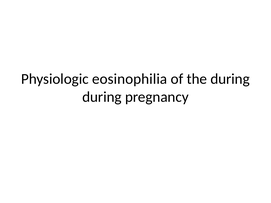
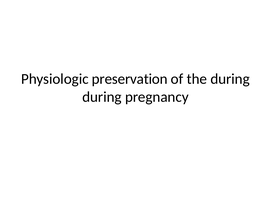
eosinophilia: eosinophilia -> preservation (130, 79)
